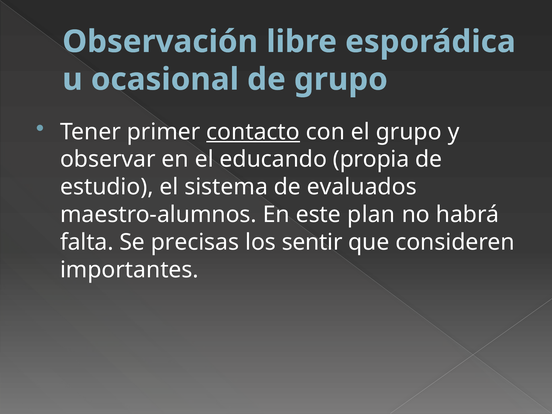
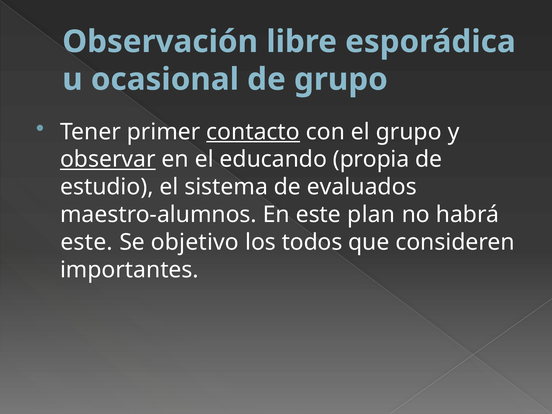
observar underline: none -> present (108, 159)
falta: falta -> este (87, 242)
precisas: precisas -> objetivo (195, 242)
sentir: sentir -> todos (312, 242)
